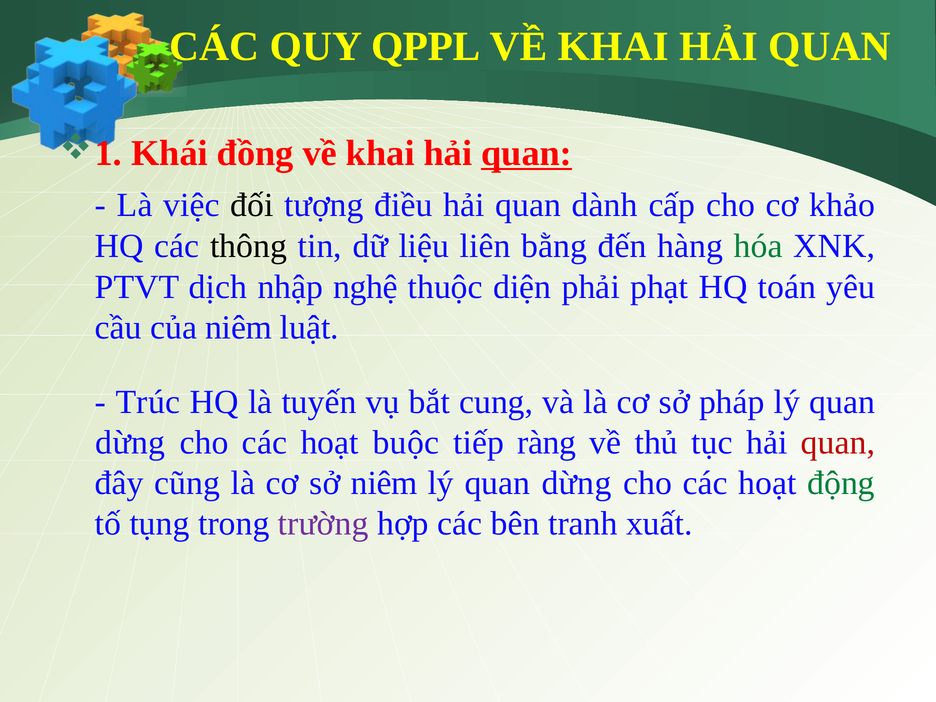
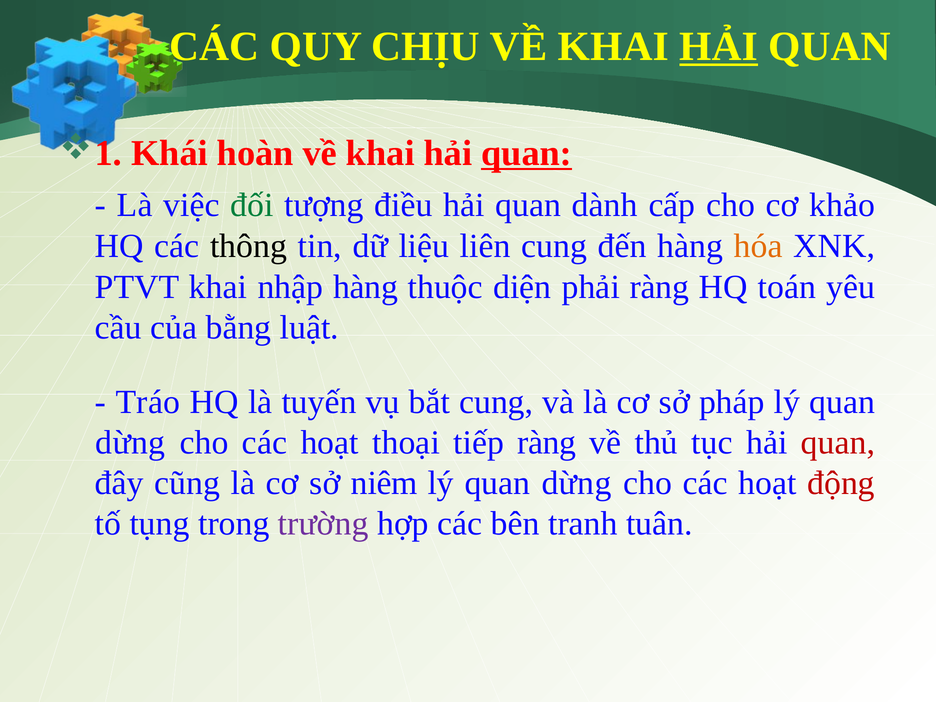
QPPL: QPPL -> CHỊU (426, 47)
HẢI underline: none -> present (719, 47)
đồng: đồng -> hoàn (255, 153)
đối colour: black -> green (252, 205)
liên bằng: bằng -> cung (554, 246)
hóa colour: green -> orange (758, 246)
PTVT dịch: dịch -> khai (218, 287)
nhập nghệ: nghệ -> hàng (366, 287)
phải phạt: phạt -> ràng (659, 287)
của niêm: niêm -> bằng (238, 327)
Trúc: Trúc -> Tráo (148, 402)
buộc: buộc -> thoại (406, 443)
động colour: green -> red (841, 483)
xuất: xuất -> tuân (659, 524)
